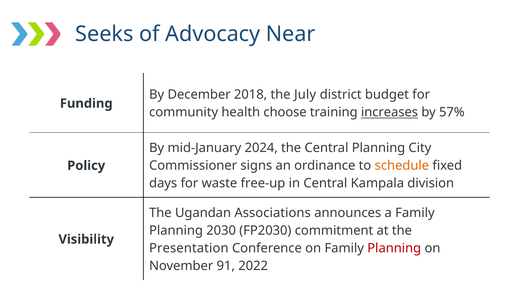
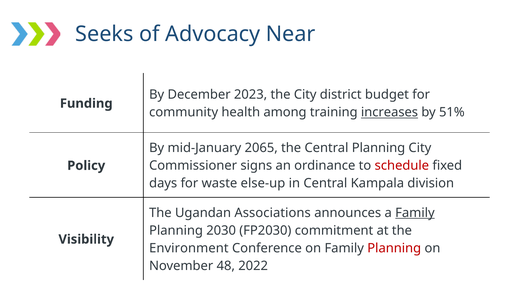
2018: 2018 -> 2023 (251, 95)
the July: July -> City (305, 95)
choose: choose -> among (285, 112)
57%: 57% -> 51% (452, 112)
2024: 2024 -> 2065 (261, 148)
schedule colour: orange -> red (402, 166)
free-up: free-up -> else-up (263, 183)
Family underline: none -> present (415, 213)
Presentation: Presentation -> Environment (189, 248)
91: 91 -> 48 (226, 266)
